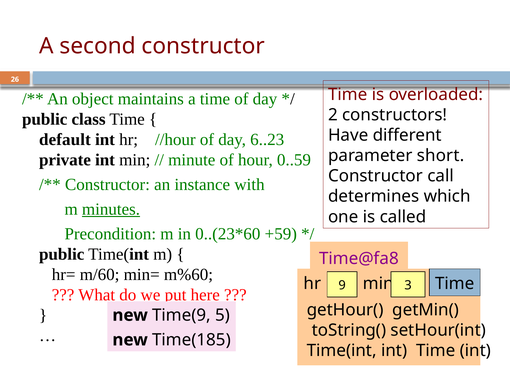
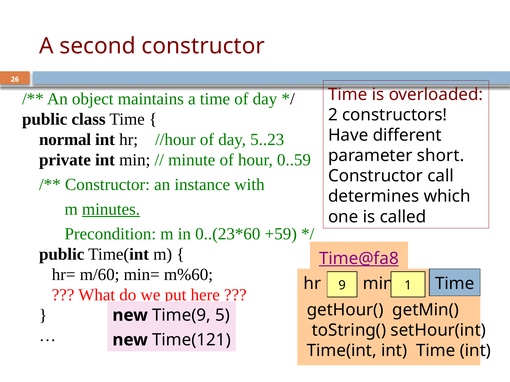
default: default -> normal (65, 140)
6..23: 6..23 -> 5..23 (267, 140)
Time@fa8 underline: none -> present (359, 259)
3: 3 -> 1 (408, 286)
Time(185: Time(185 -> Time(121 (191, 340)
